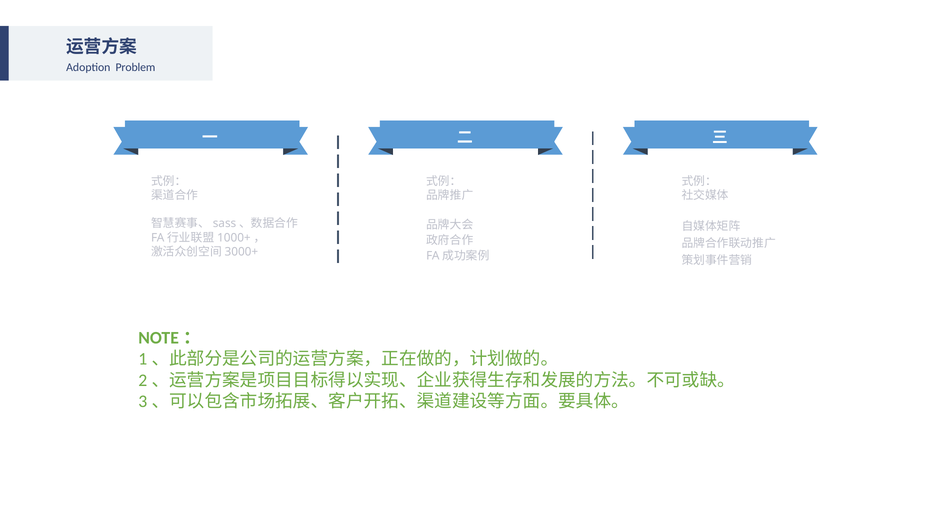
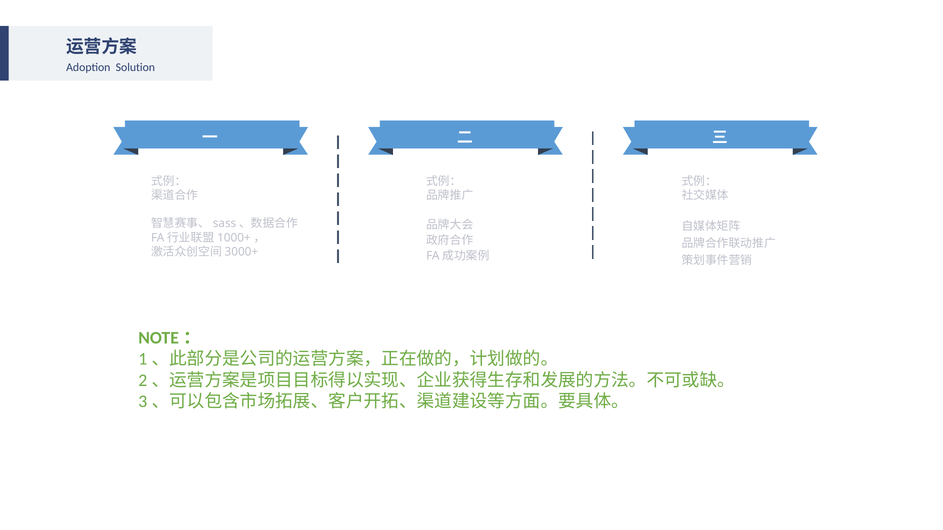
Problem: Problem -> Solution (135, 67)
